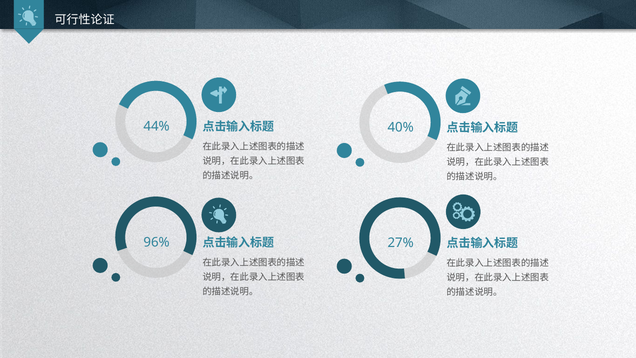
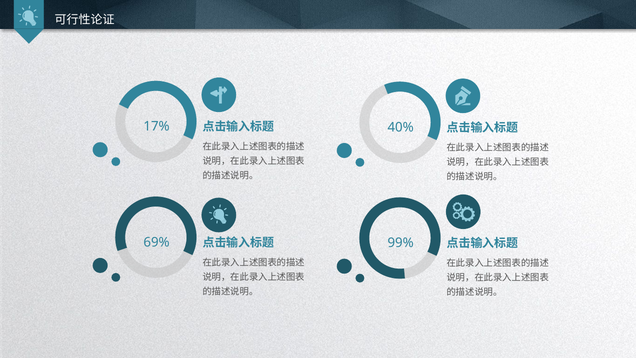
44%: 44% -> 17% (157, 126)
96%: 96% -> 69% (157, 242)
27%: 27% -> 99% (401, 243)
